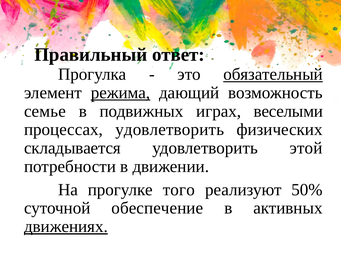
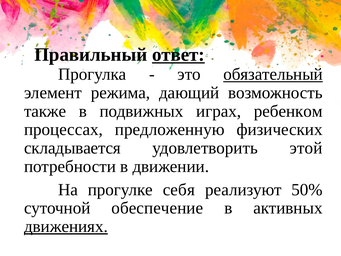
ответ underline: none -> present (178, 55)
режима underline: present -> none (120, 93)
семье: семье -> также (45, 111)
веселыми: веселыми -> ребенком (288, 111)
процессах удовлетворить: удовлетворить -> предложенную (170, 129)
того: того -> себя (179, 189)
